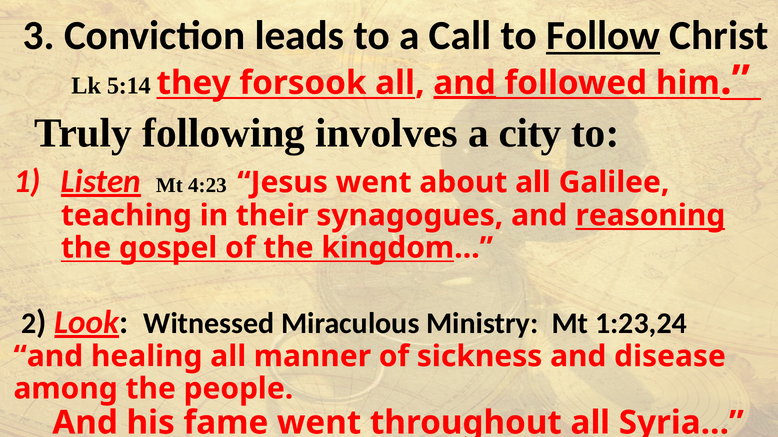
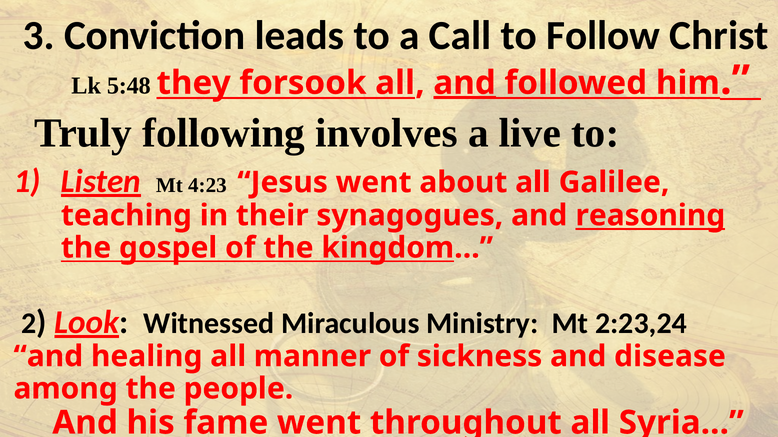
Follow underline: present -> none (603, 36)
5:14: 5:14 -> 5:48 (129, 86)
city: city -> live (530, 133)
1:23,24: 1:23,24 -> 2:23,24 (641, 324)
